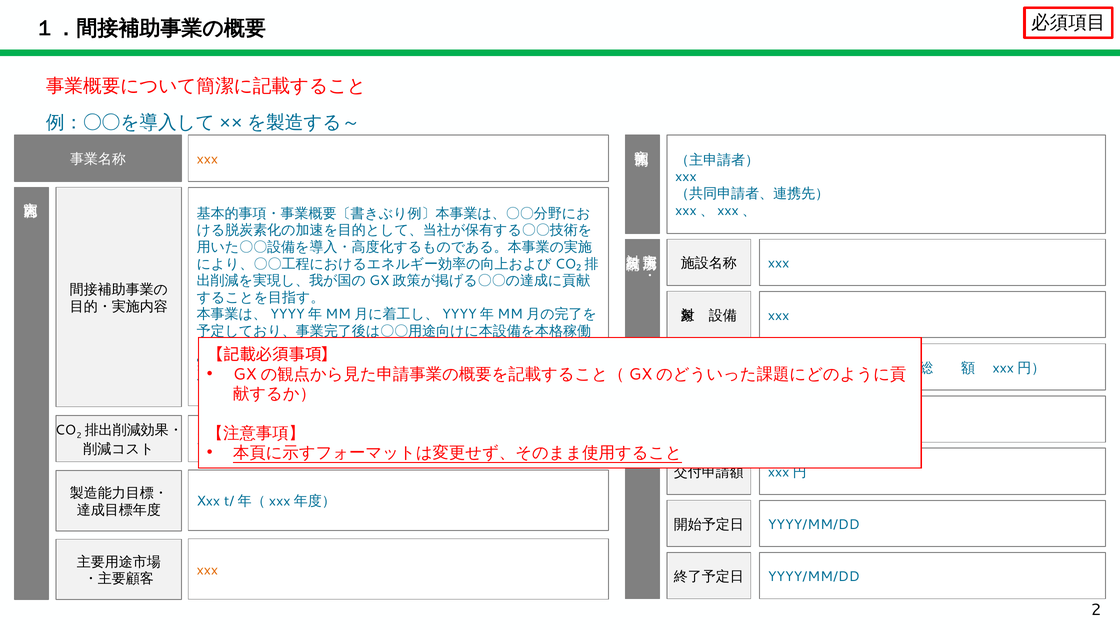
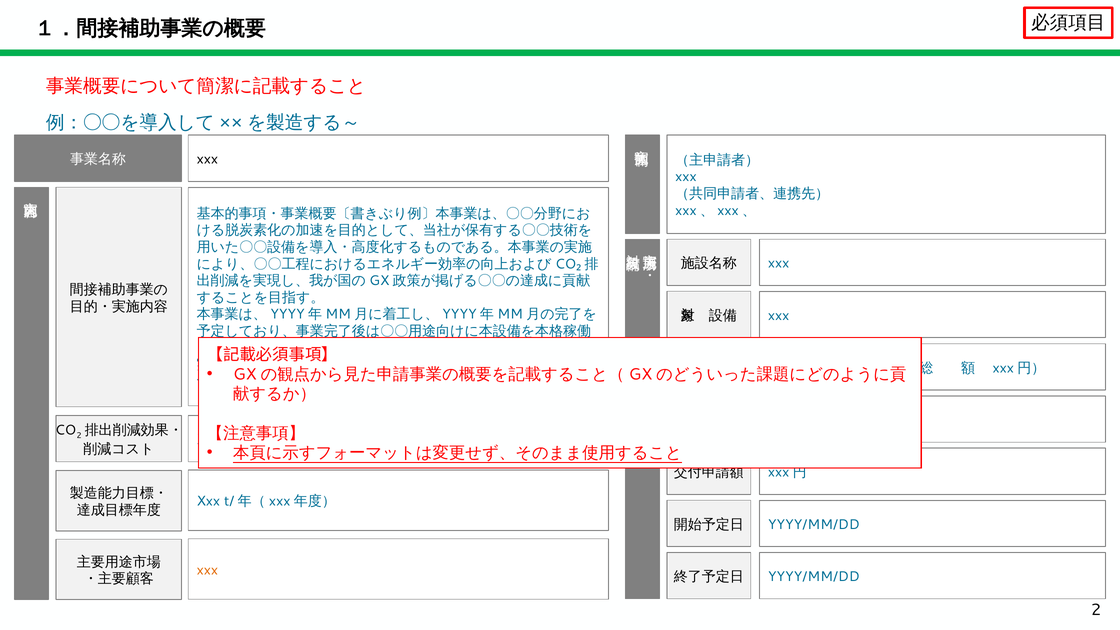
xxx colour: orange -> black (207, 159)
